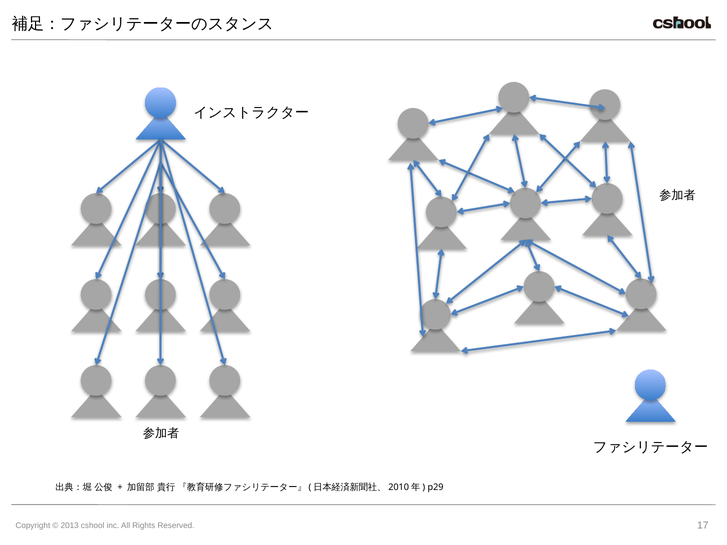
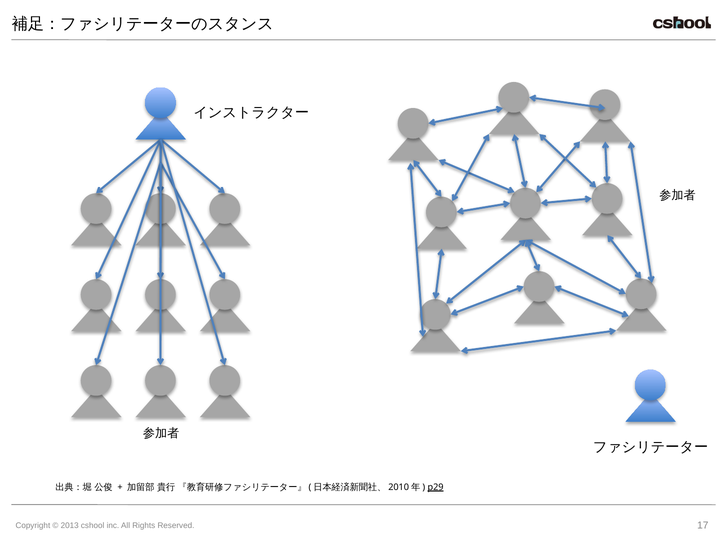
p29 underline: none -> present (436, 487)
